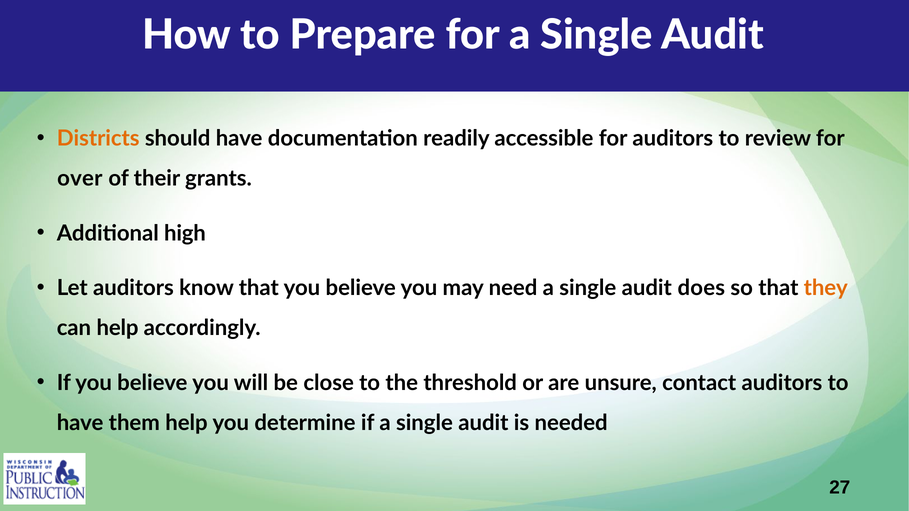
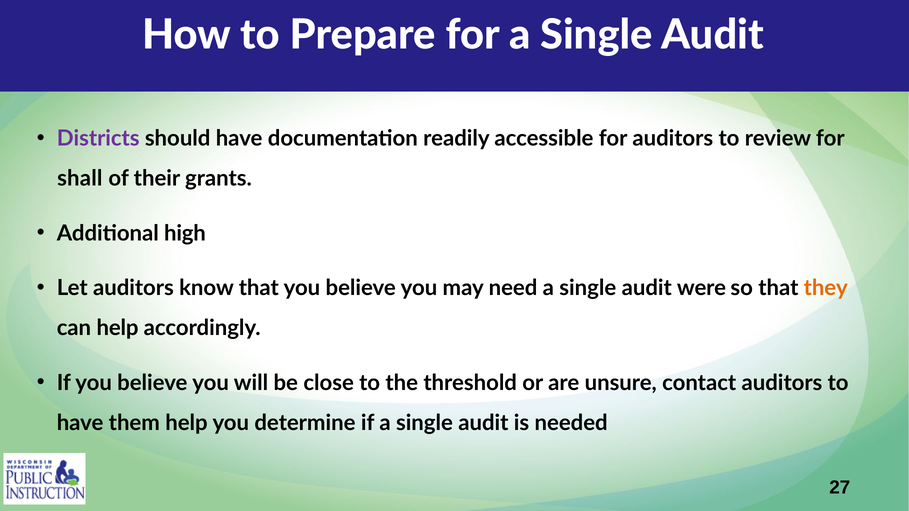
Districts colour: orange -> purple (98, 139)
over: over -> shall (80, 178)
does: does -> were (702, 288)
